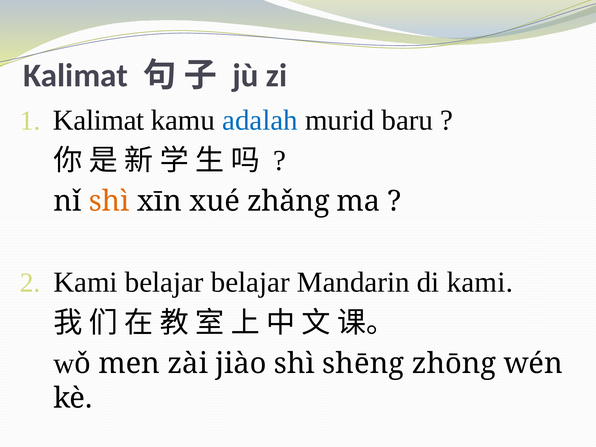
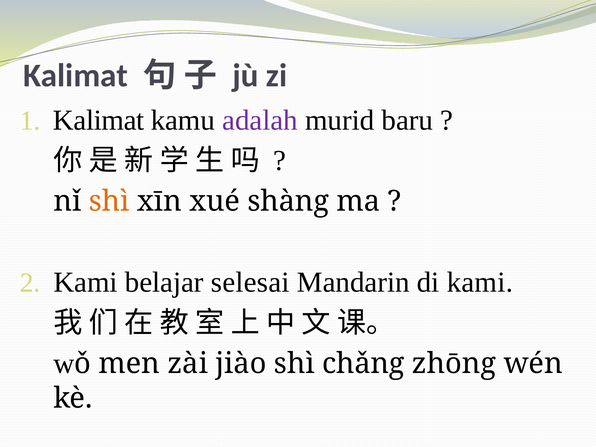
adalah colour: blue -> purple (260, 120)
zhǎng: zhǎng -> shàng (288, 201)
belajar belajar: belajar -> selesai (250, 282)
shēng: shēng -> chǎng (363, 364)
